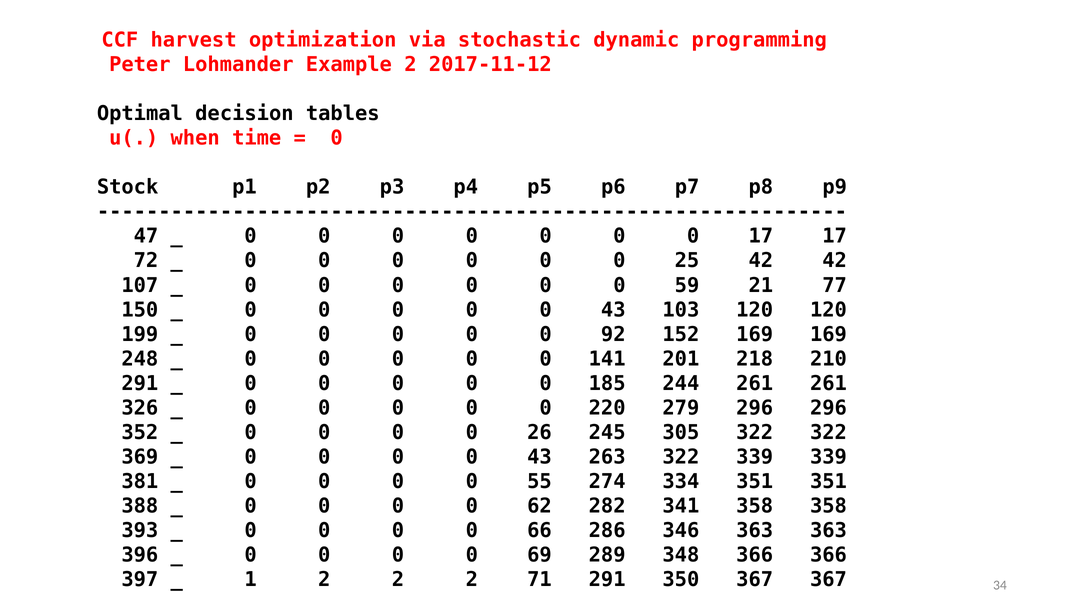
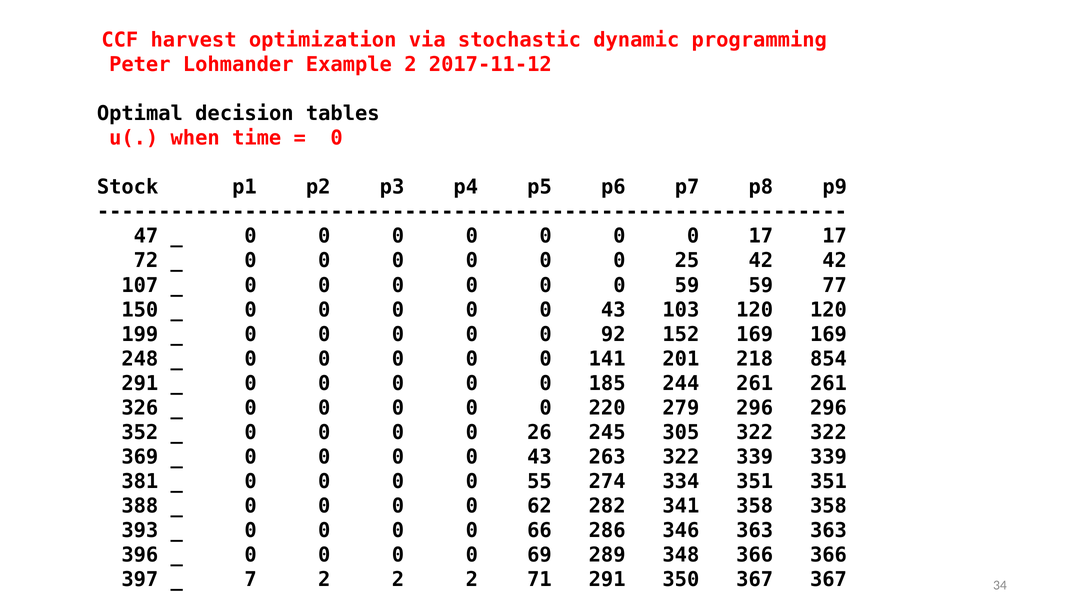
59 21: 21 -> 59 (761, 285)
210: 210 -> 854 (828, 359)
1: 1 -> 7 (251, 580)
